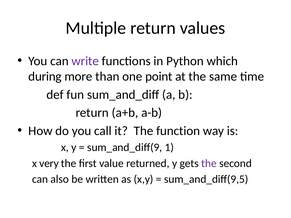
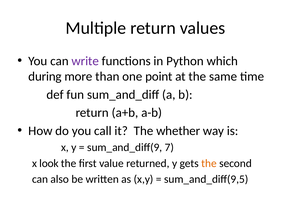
function: function -> whether (178, 131)
1: 1 -> 7 (169, 148)
very: very -> look (49, 163)
the colour: purple -> orange (209, 163)
